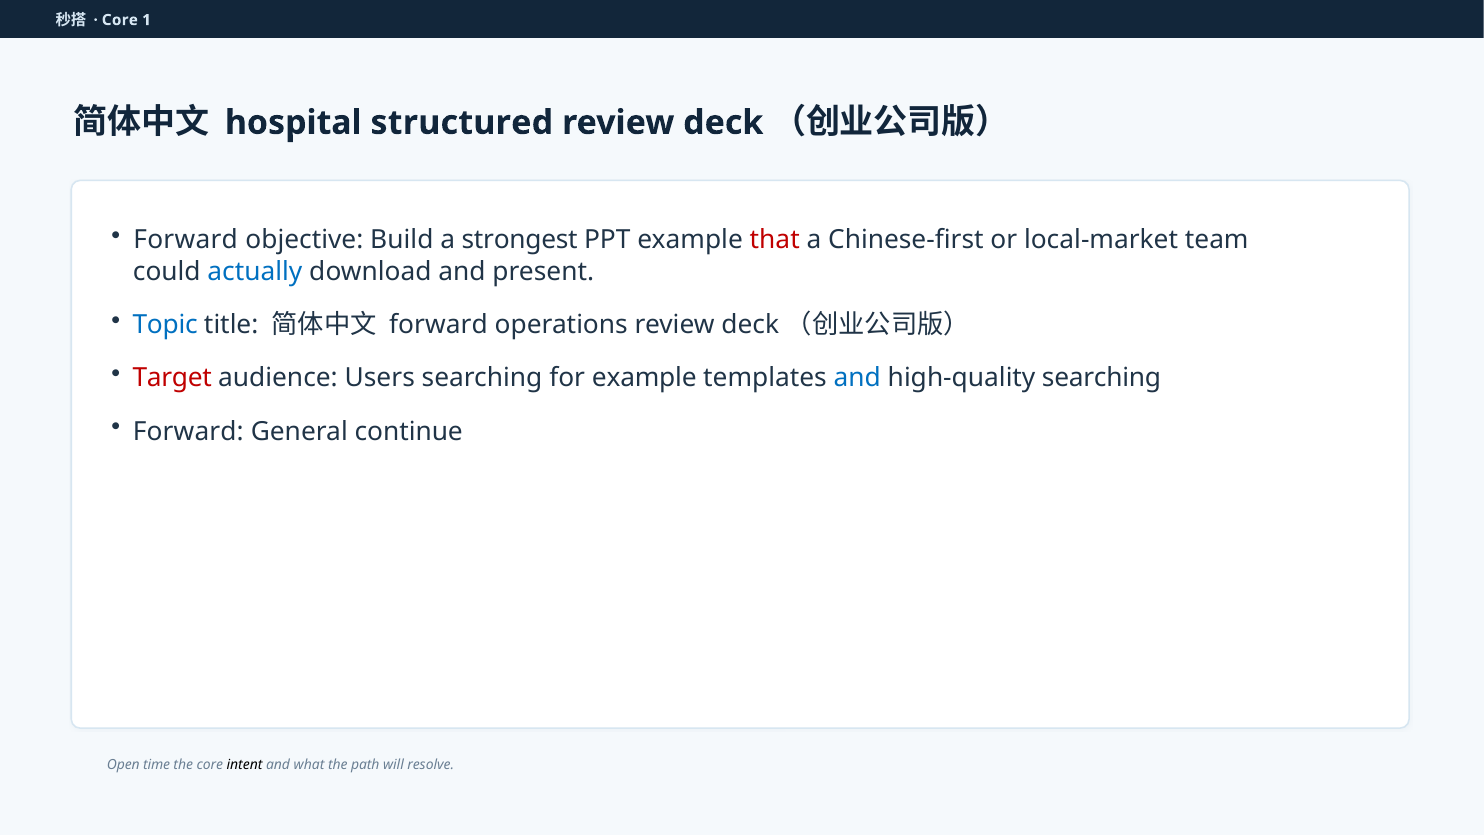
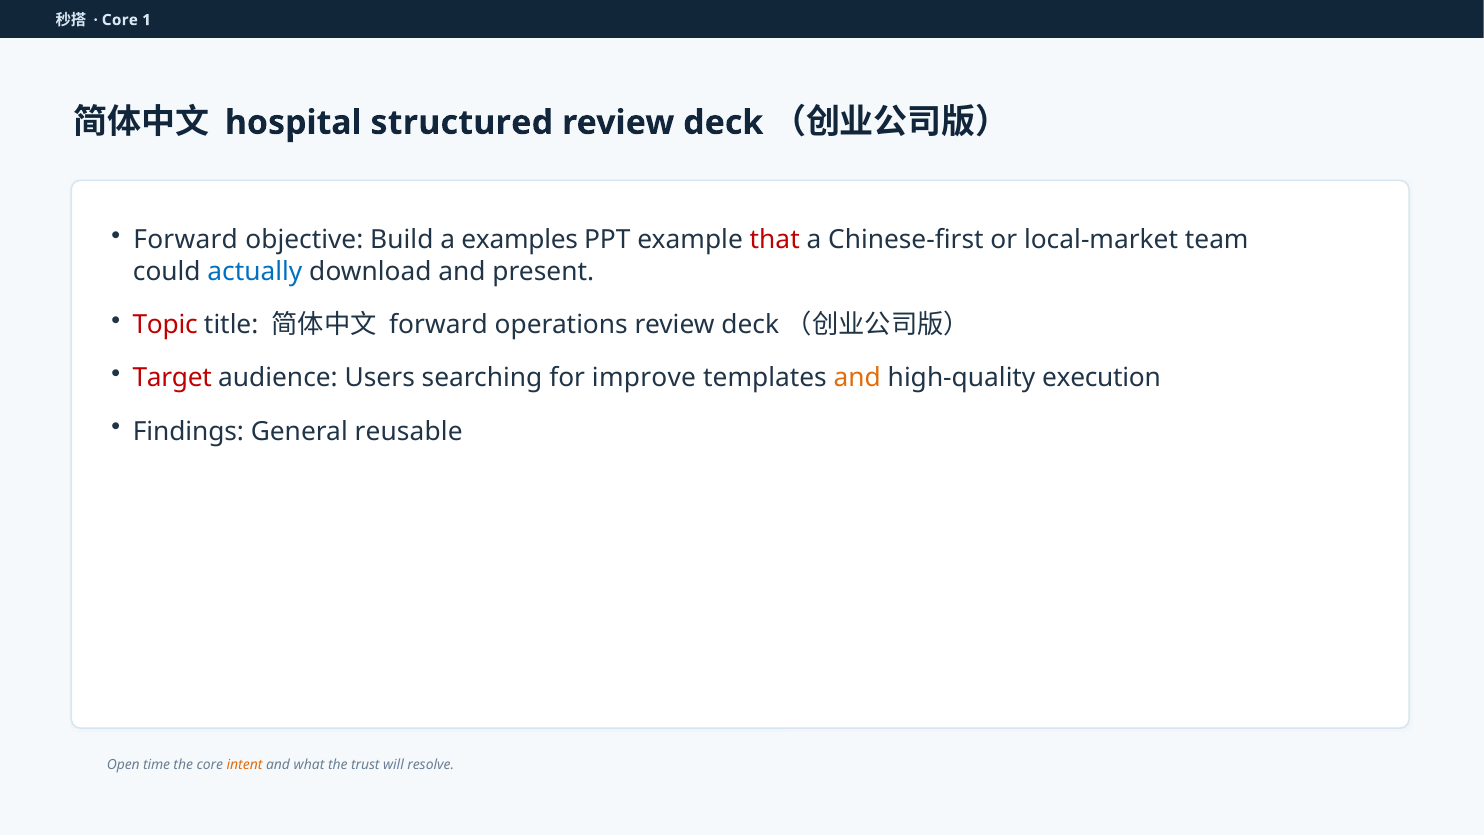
strongest: strongest -> examples (520, 240)
Topic colour: blue -> red (165, 325)
for example: example -> improve (644, 378)
and colour: blue -> orange (857, 378)
high-quality searching: searching -> execution (1101, 378)
Forward: Forward -> Findings (188, 431)
continue: continue -> reusable (409, 431)
intent colour: black -> orange (245, 764)
path: path -> trust (365, 764)
